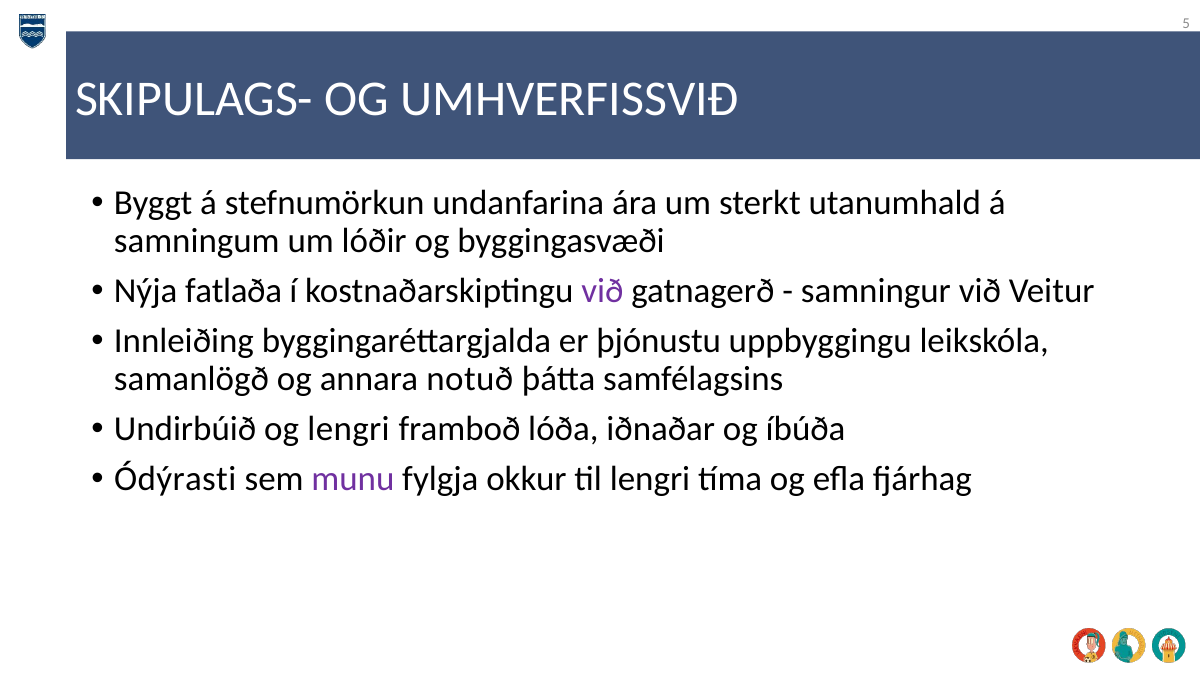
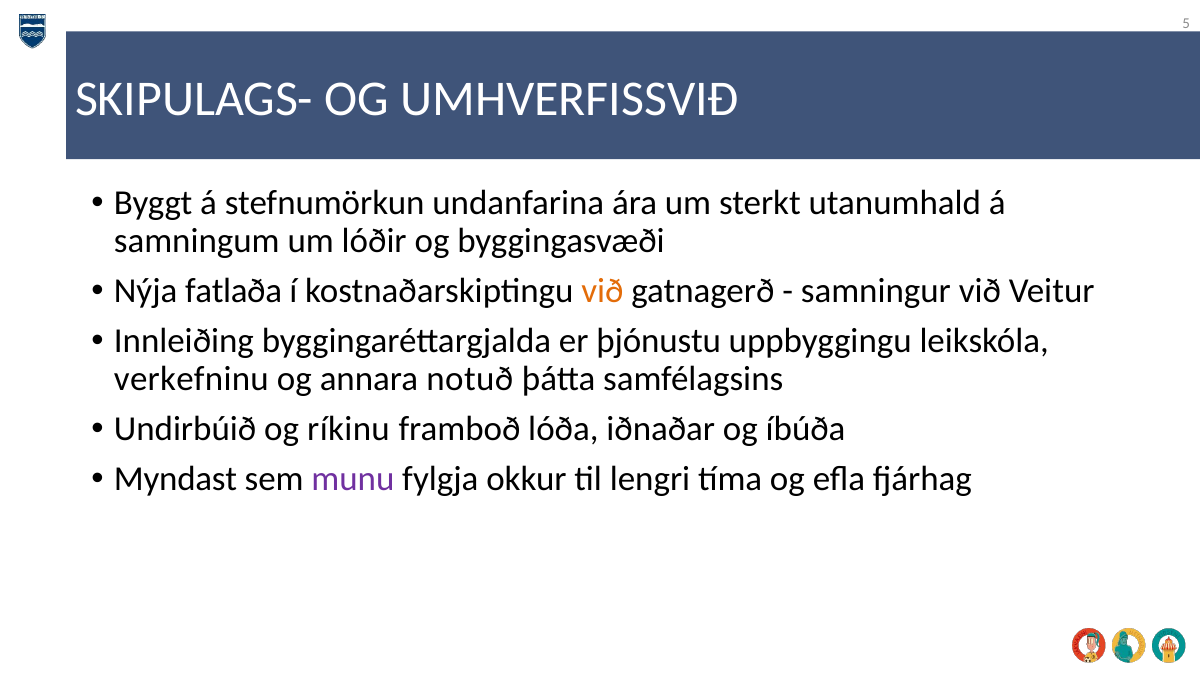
við colour: purple -> orange (602, 291)
samanlögð: samanlögð -> verkefninu (191, 379)
og lengri: lengri -> ríkinu (349, 429)
Ódýrasti: Ódýrasti -> Myndast (176, 479)
